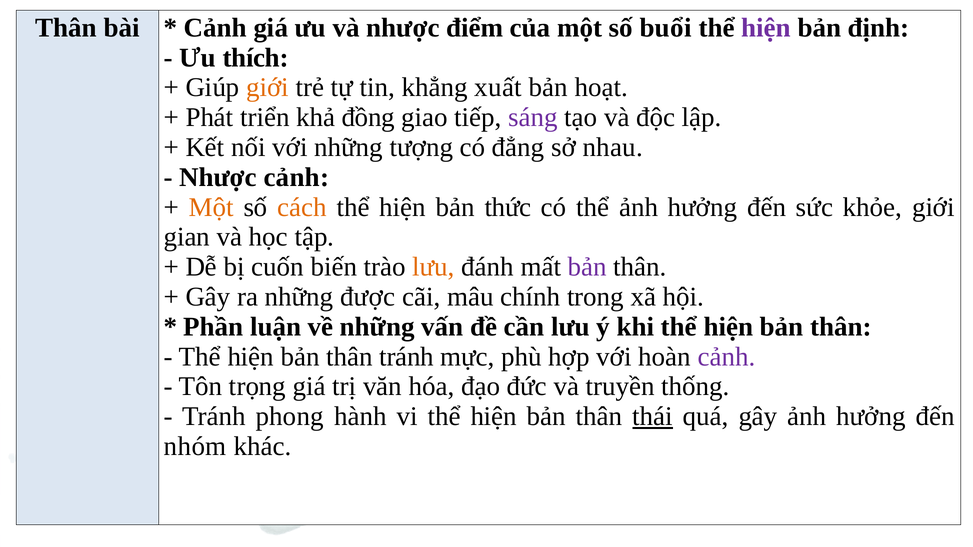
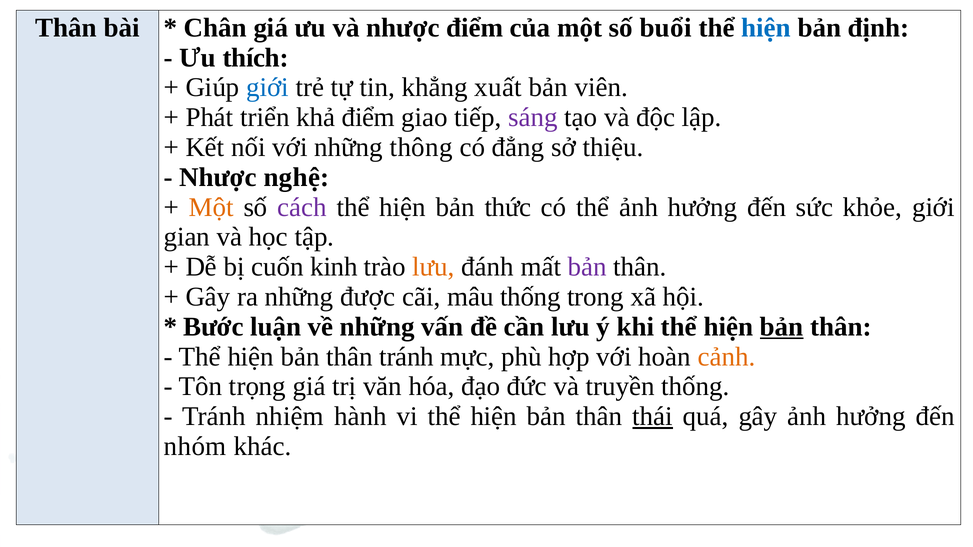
Cảnh: Cảnh -> Chân (215, 28)
hiện colour: purple -> blue (766, 28)
giới colour: orange -> blue (268, 88)
hoạt: hoạt -> viên (601, 88)
khả đồng: đồng -> điểm (368, 117)
tượng: tượng -> thông (421, 147)
nhau: nhau -> thiệu (613, 147)
Nhược cảnh: cảnh -> nghệ (296, 177)
cách colour: orange -> purple (302, 207)
biến: biến -> kinh (334, 267)
mâu chính: chính -> thống (530, 297)
Phần: Phần -> Bước (213, 327)
bản underline: none -> present (782, 327)
cảnh colour: purple -> orange (726, 357)
phong: phong -> nhiệm (290, 417)
